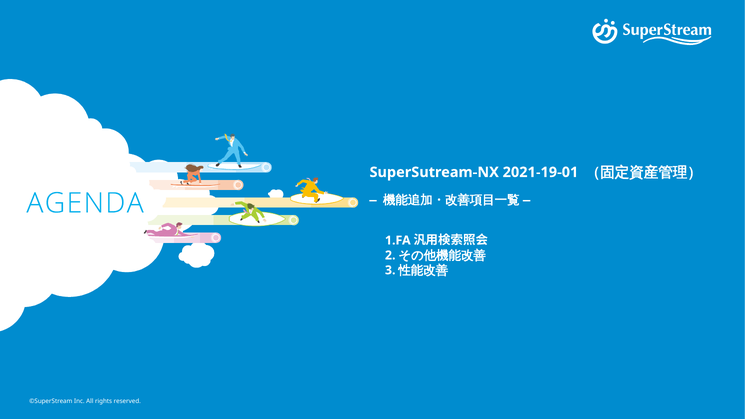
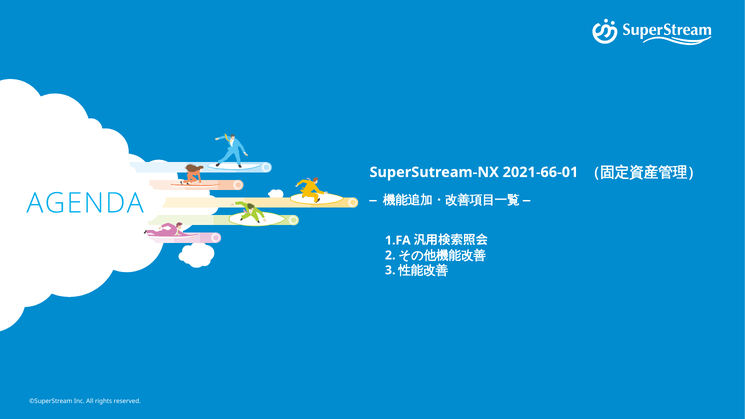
2021-19-01: 2021-19-01 -> 2021-66-01 (540, 172)
